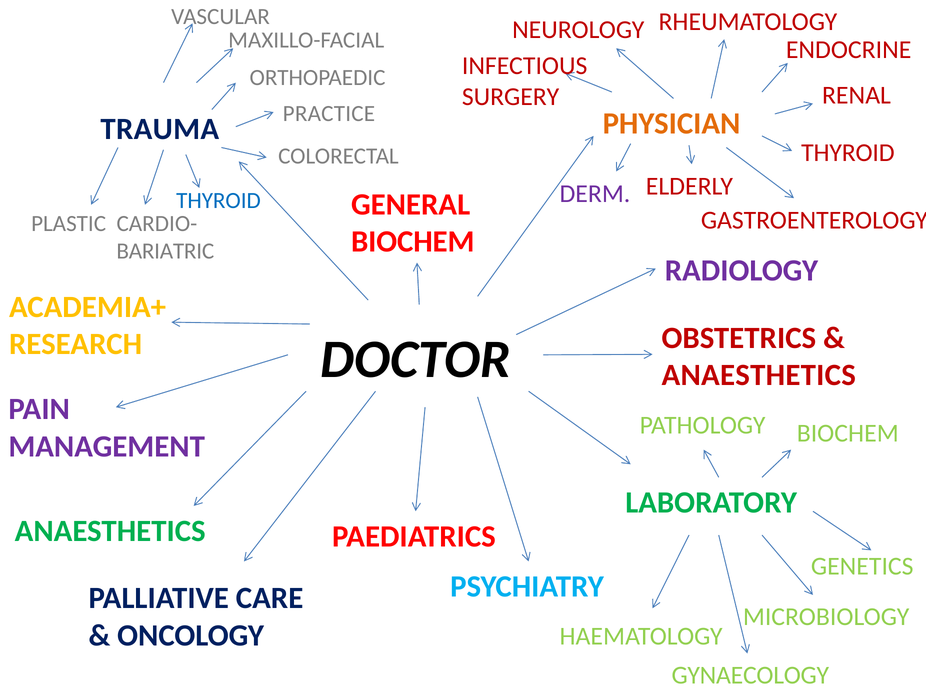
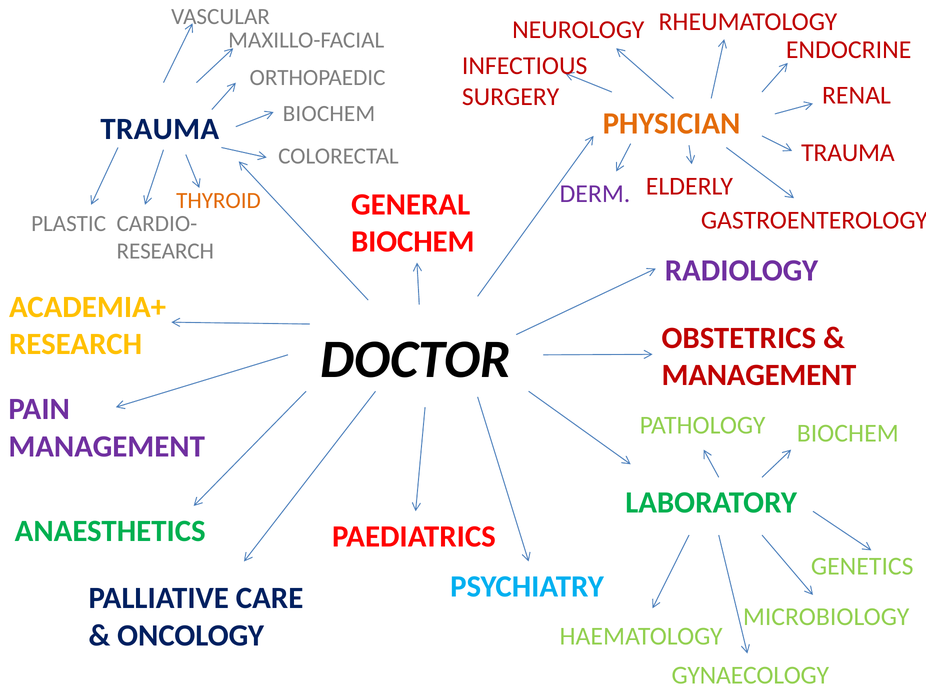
PRACTICE: PRACTICE -> BIOCHEM (329, 114)
THYROID: THYROID -> TRAUMA (848, 153)
THYROID colour: blue -> orange (218, 200)
BARIATRIC: BARIATRIC -> RESEARCH (165, 251)
ANAESTHETICS: ANAESTHETICS -> MANAGEMENT (759, 375)
